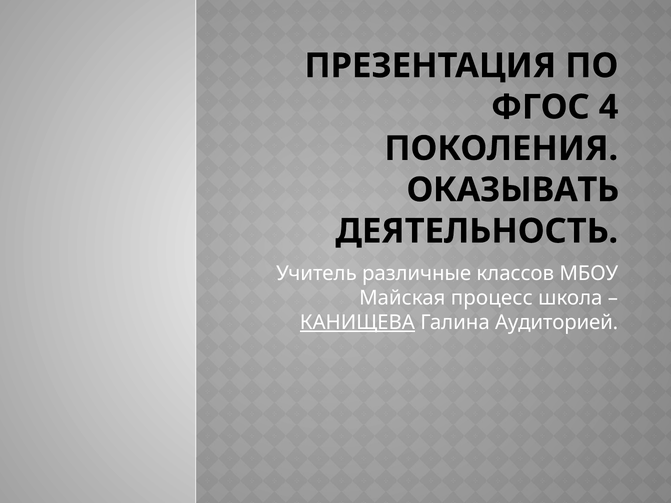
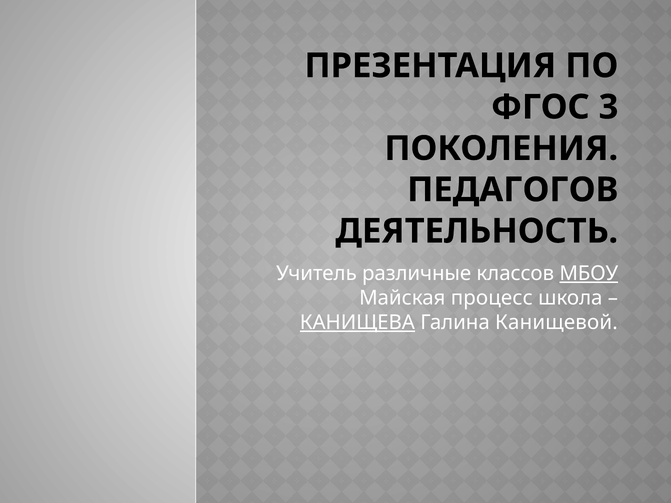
4: 4 -> 3 (609, 107)
ОКАЗЫВАТЬ: ОКАЗЫВАТЬ -> ПЕДАГОГОВ (513, 190)
МБОУ underline: none -> present (589, 273)
Аудиторией: Аудиторией -> Канищевой (556, 323)
